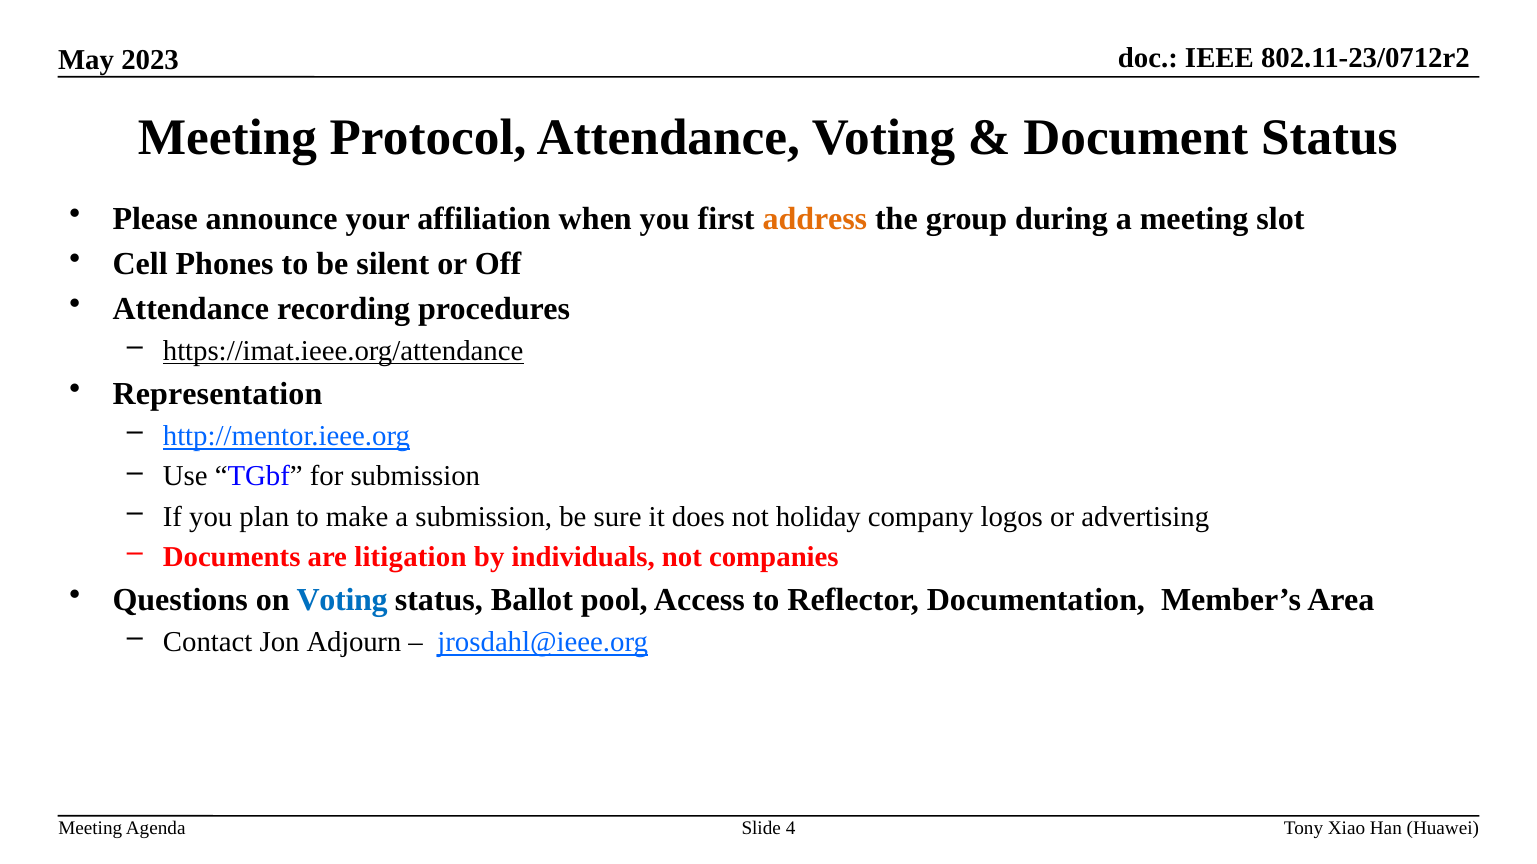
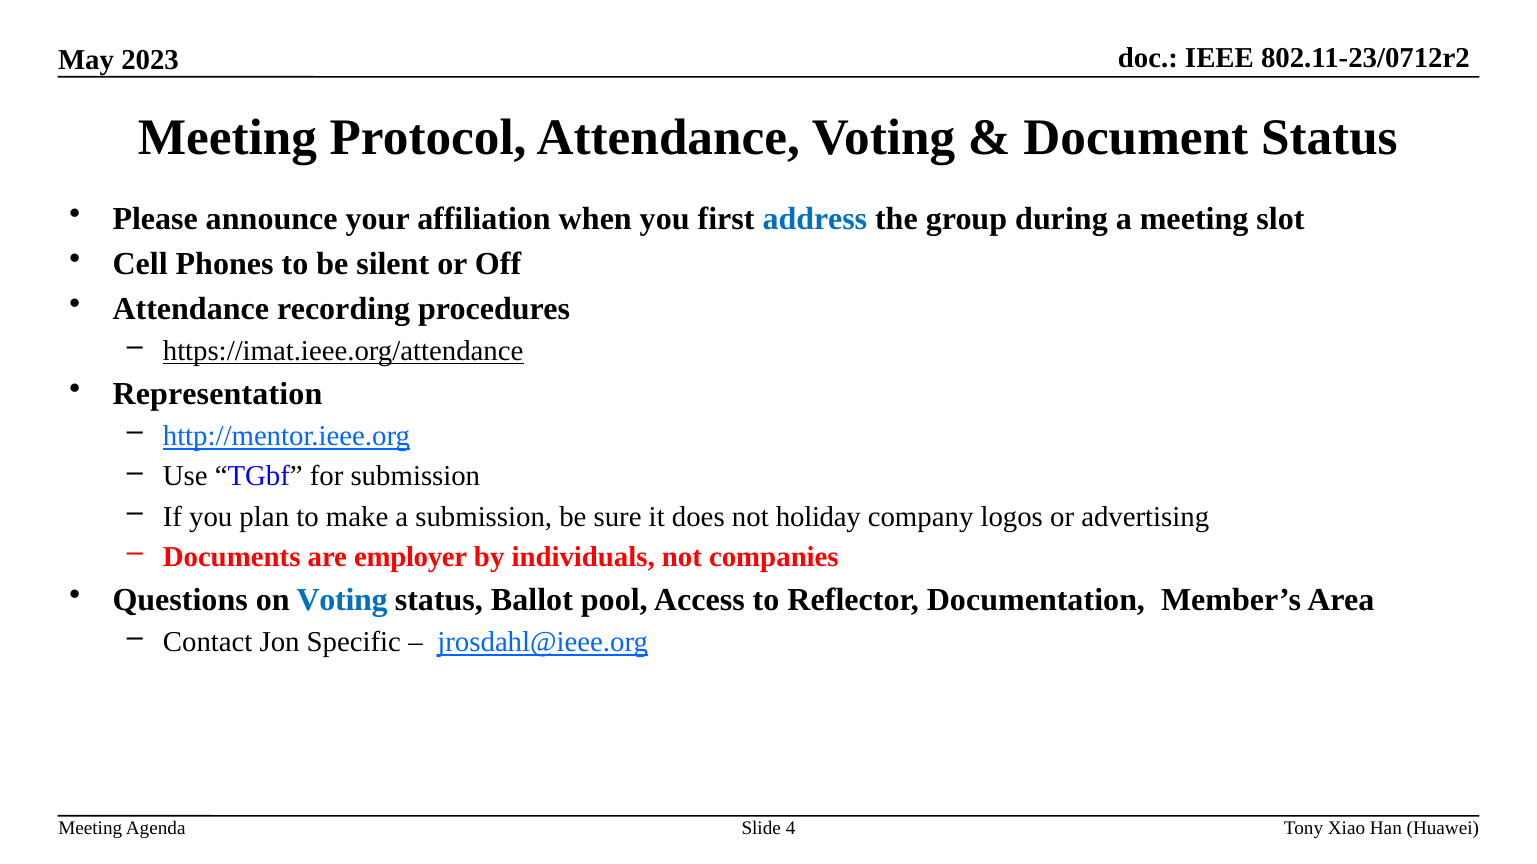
address colour: orange -> blue (815, 219)
litigation: litigation -> employer (411, 557)
Adjourn: Adjourn -> Specific (354, 643)
